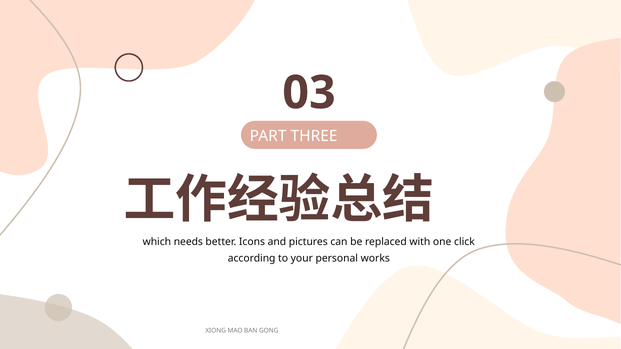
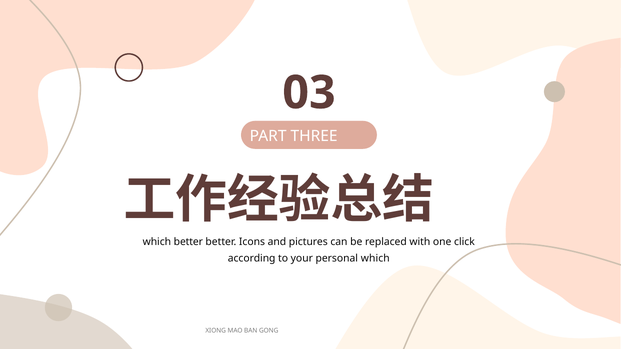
which needs: needs -> better (188, 242)
personal works: works -> which (375, 258)
